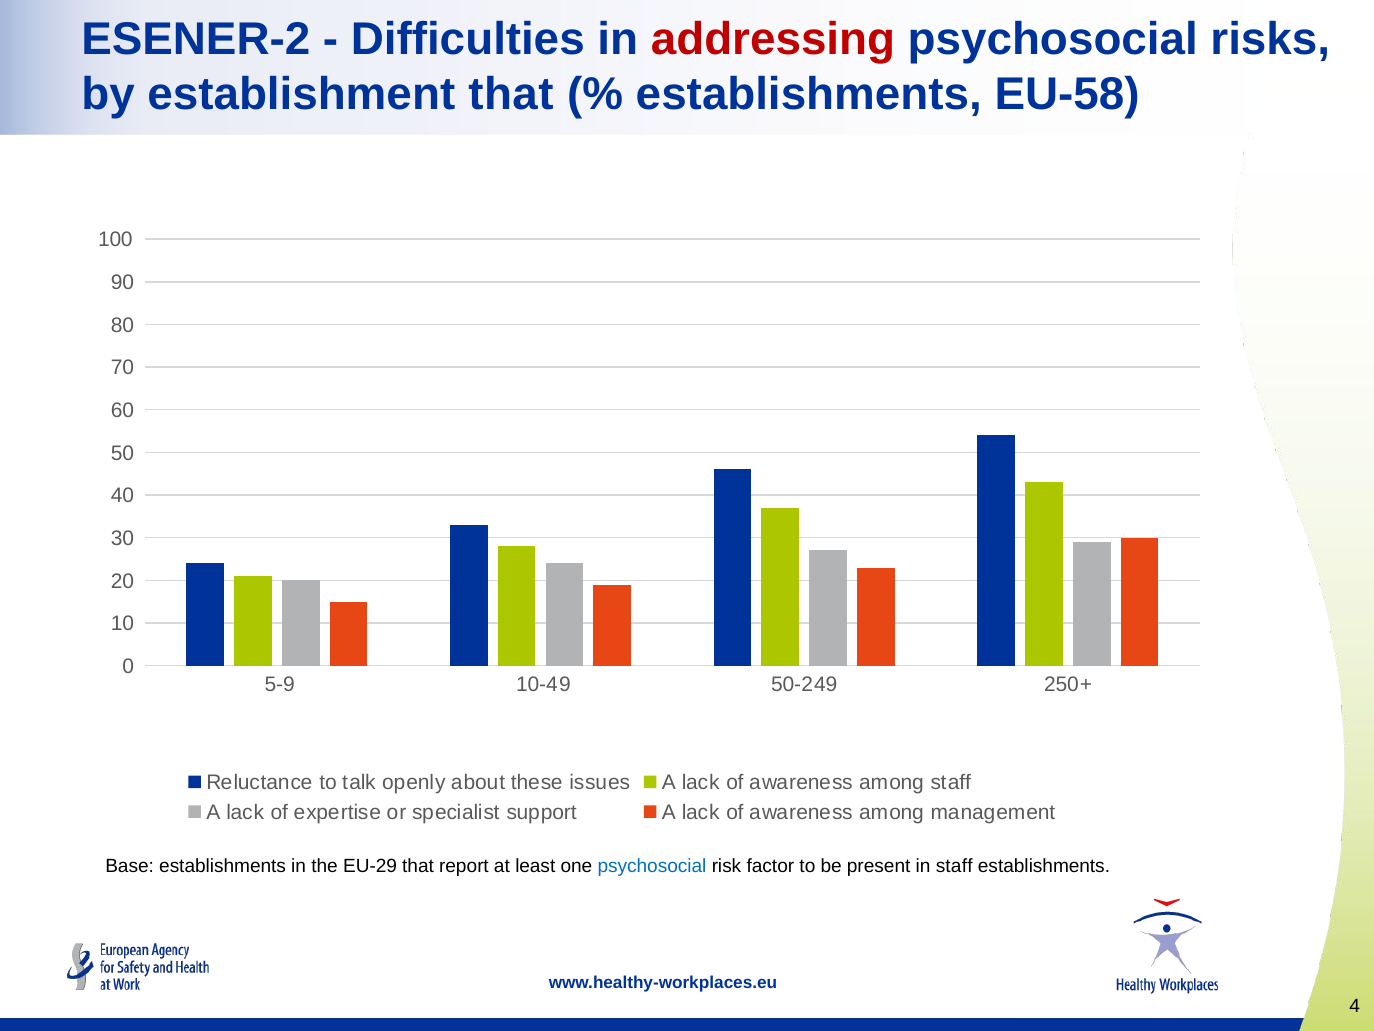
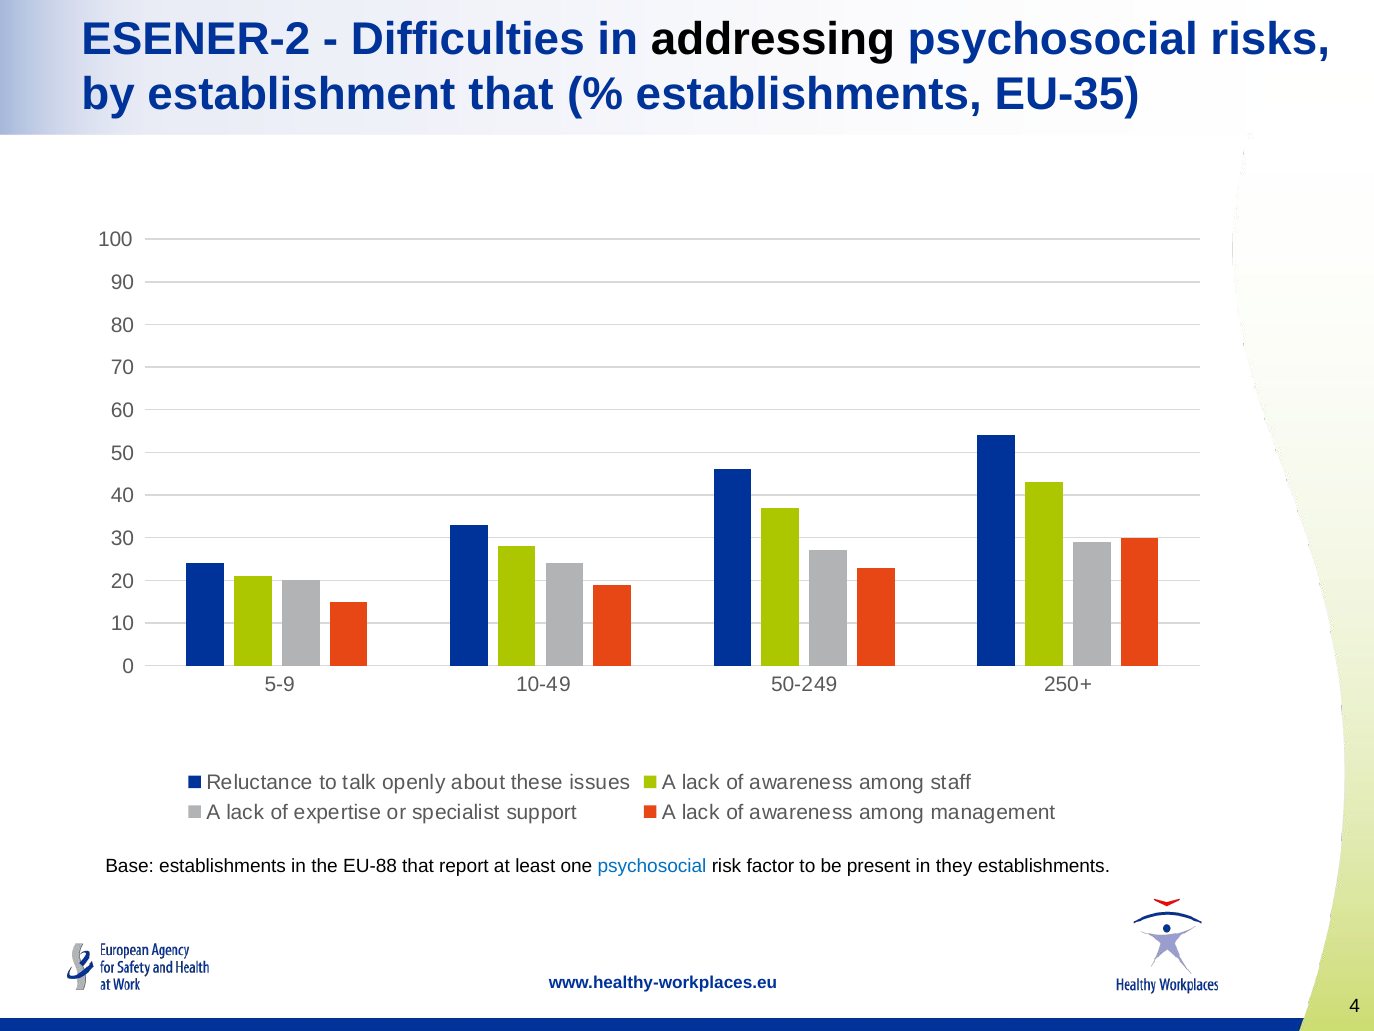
addressing colour: red -> black (773, 40)
EU-58: EU-58 -> EU-35 (1067, 94)
EU-29: EU-29 -> EU-88 (370, 866)
in staff: staff -> they (954, 866)
